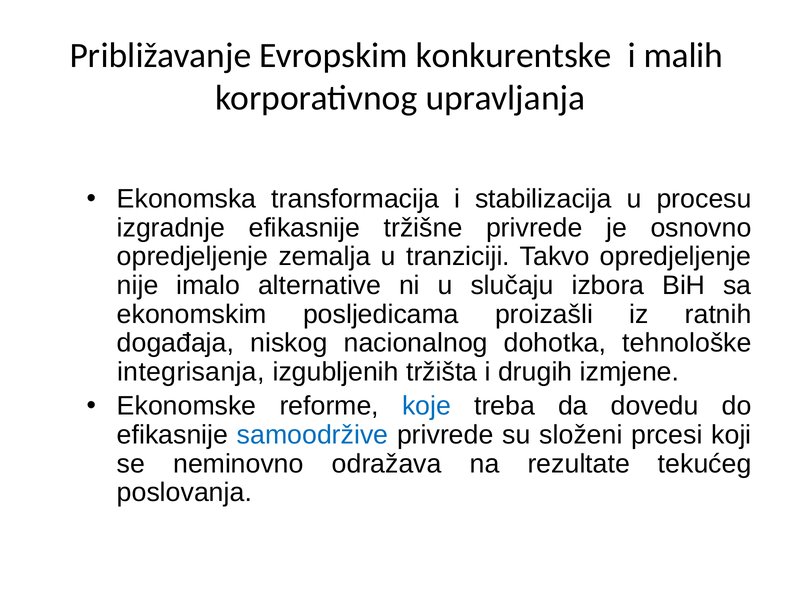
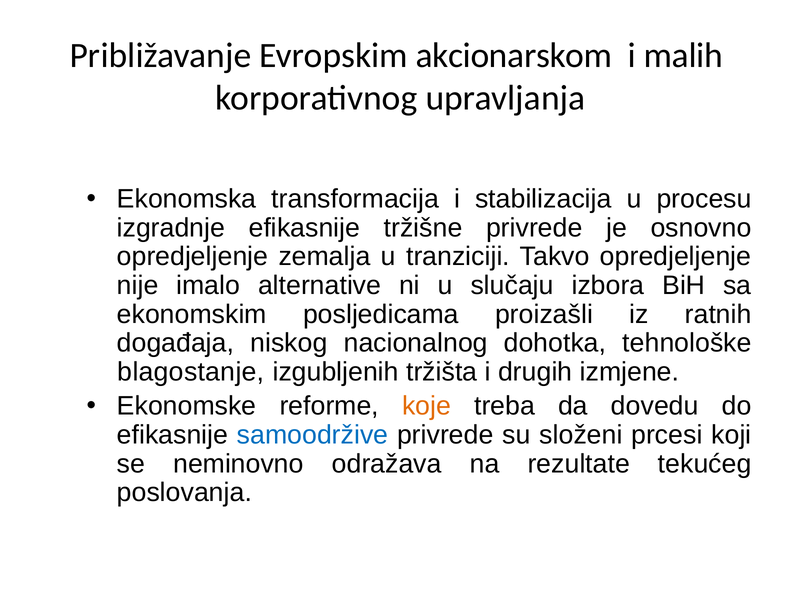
konkurentske: konkurentske -> akcionarskom (514, 55)
integrisanja: integrisanja -> blagostanje (191, 372)
koje colour: blue -> orange (427, 406)
